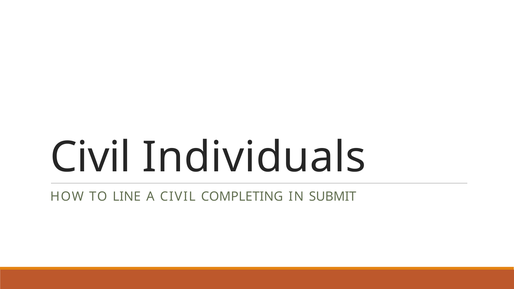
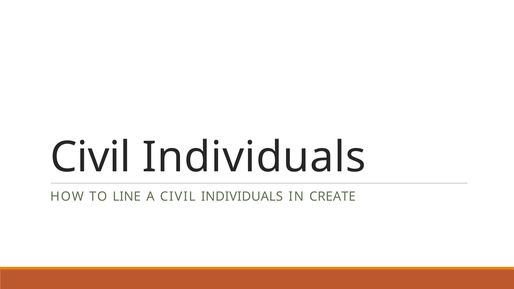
A CIVIL COMPLETING: COMPLETING -> INDIVIDUALS (242, 197)
SUBMIT: SUBMIT -> CREATE (332, 197)
